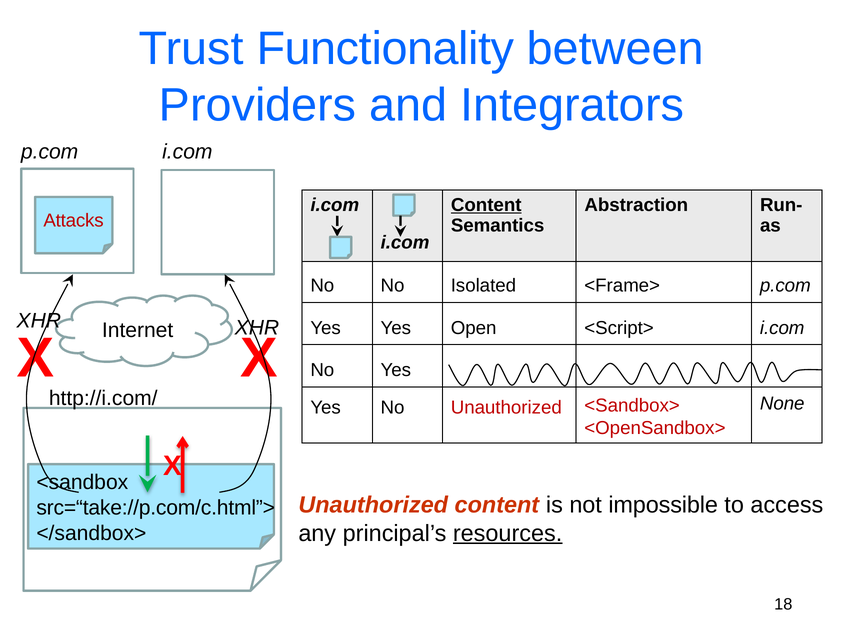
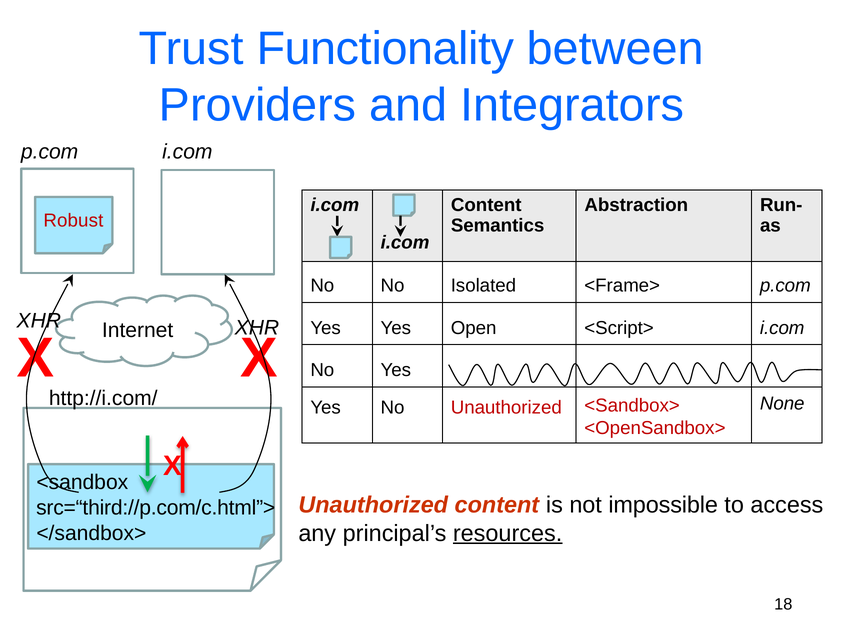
Content underline: present -> none (486, 205)
Attacks: Attacks -> Robust (73, 220)
src=“take://p.com/c.html”>: src=“take://p.com/c.html”> -> src=“third://p.com/c.html”> (156, 507)
